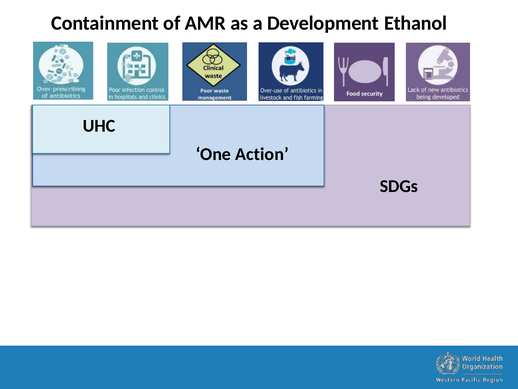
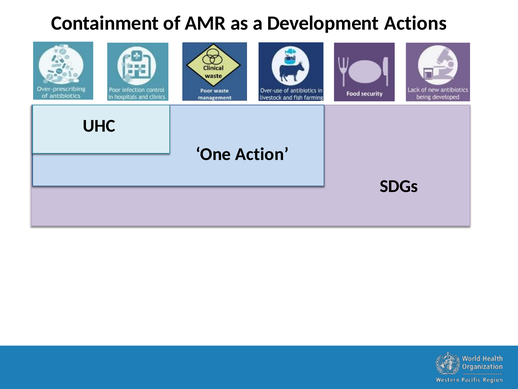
Ethanol: Ethanol -> Actions (415, 23)
